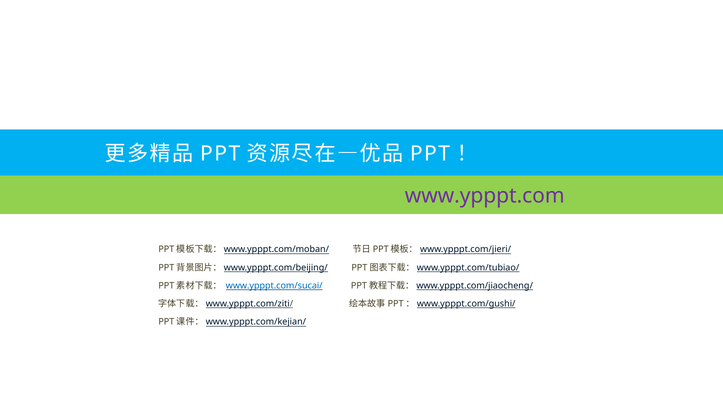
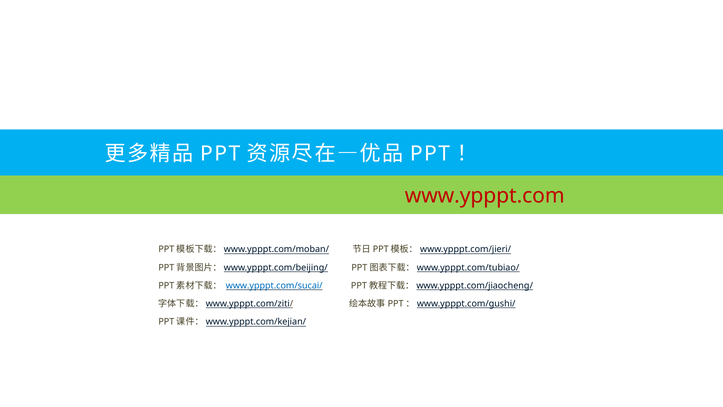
www.ypppt.com colour: purple -> red (485, 196)
